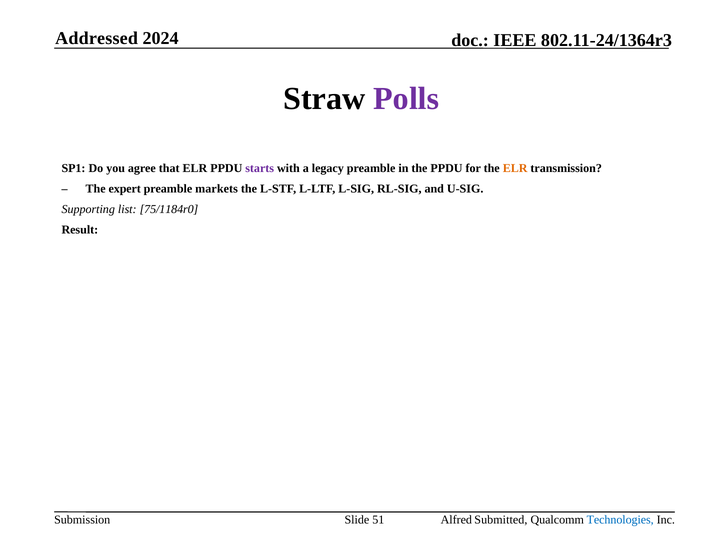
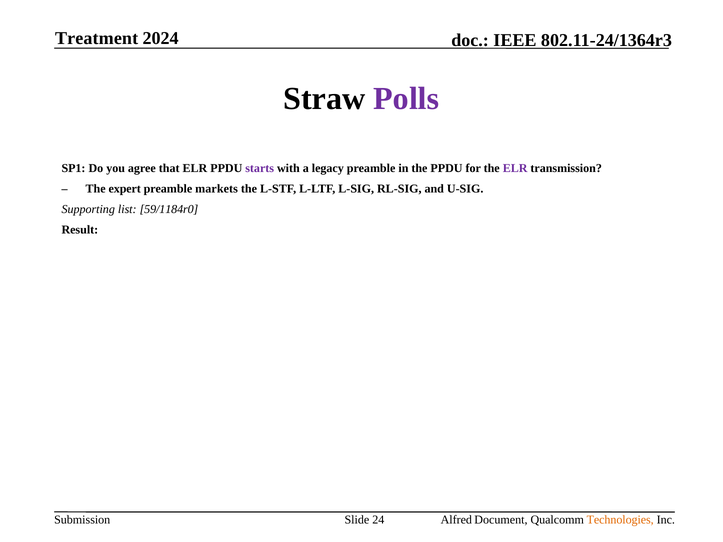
Addressed: Addressed -> Treatment (97, 38)
ELR colour: orange -> purple (515, 168)
75/1184r0: 75/1184r0 -> 59/1184r0 (169, 209)
51: 51 -> 24 (378, 520)
Submitted: Submitted -> Document (501, 520)
Technologies colour: blue -> orange (620, 520)
